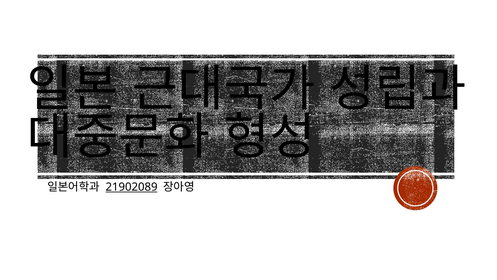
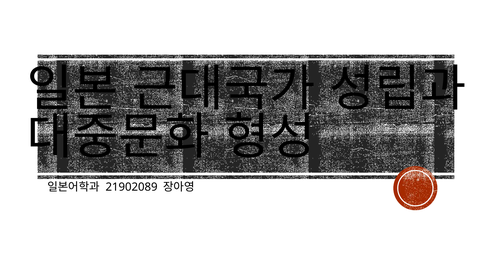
21902089 underline: present -> none (132, 187)
